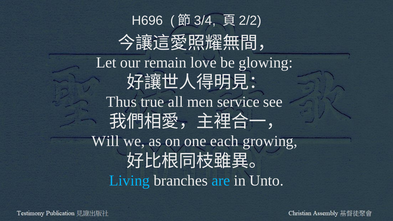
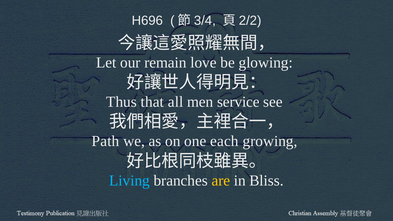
true: true -> that (152, 102)
Will: Will -> Path (105, 141)
are colour: light blue -> yellow (221, 181)
Unto: Unto -> Bliss (266, 181)
